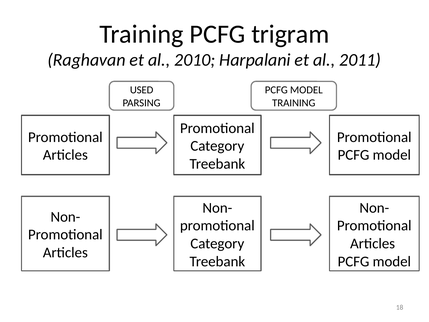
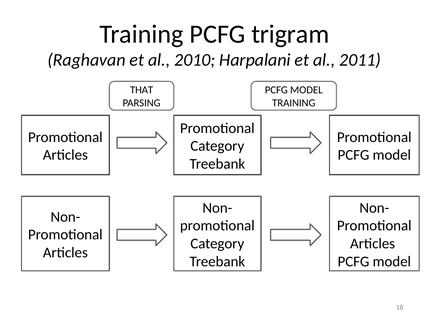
USED: USED -> THAT (142, 90)
